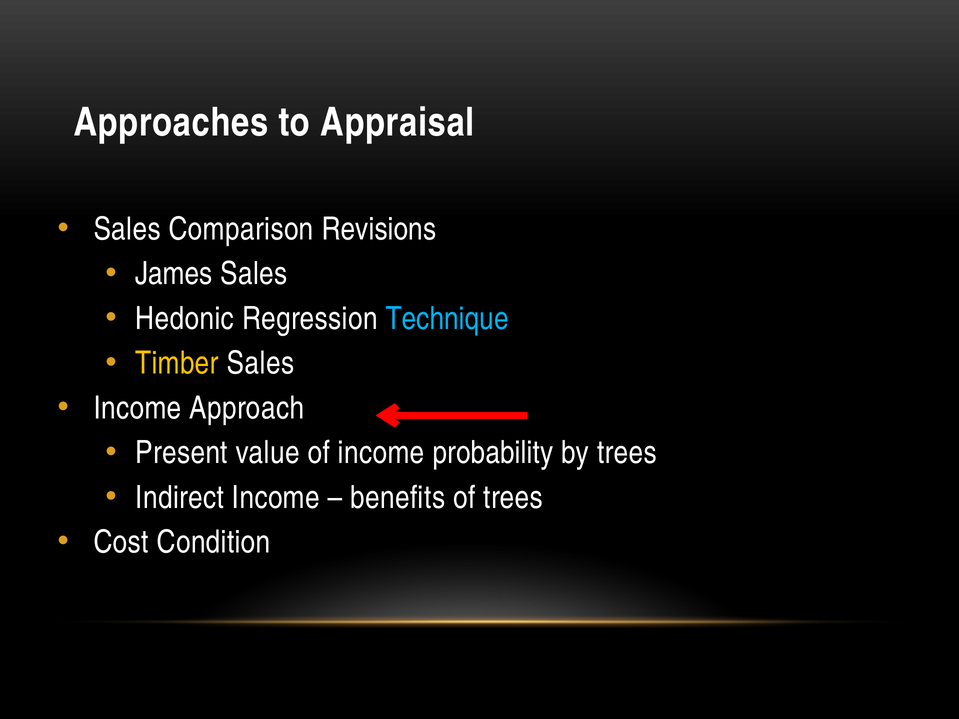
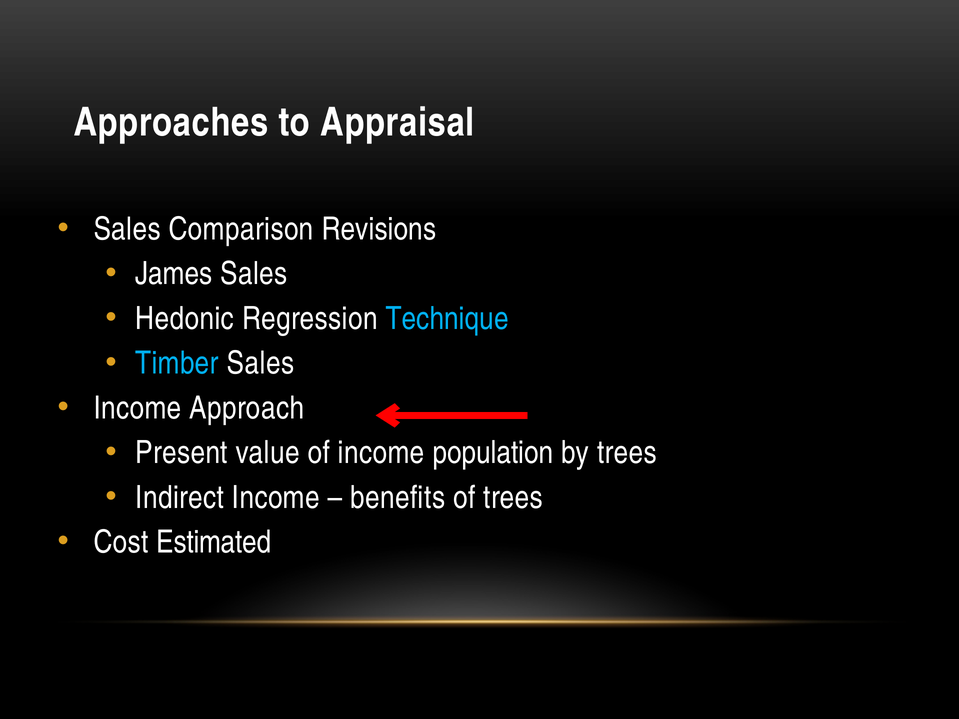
Timber colour: yellow -> light blue (177, 363)
probability: probability -> population (493, 453)
Condition: Condition -> Estimated (214, 542)
